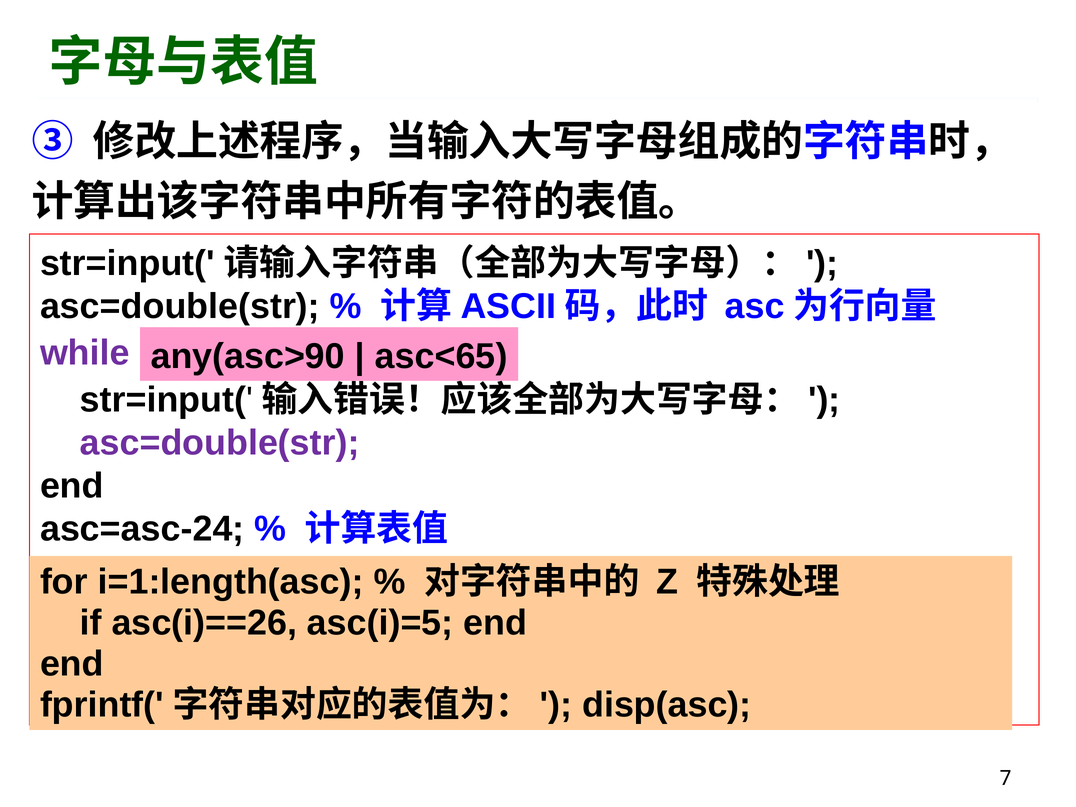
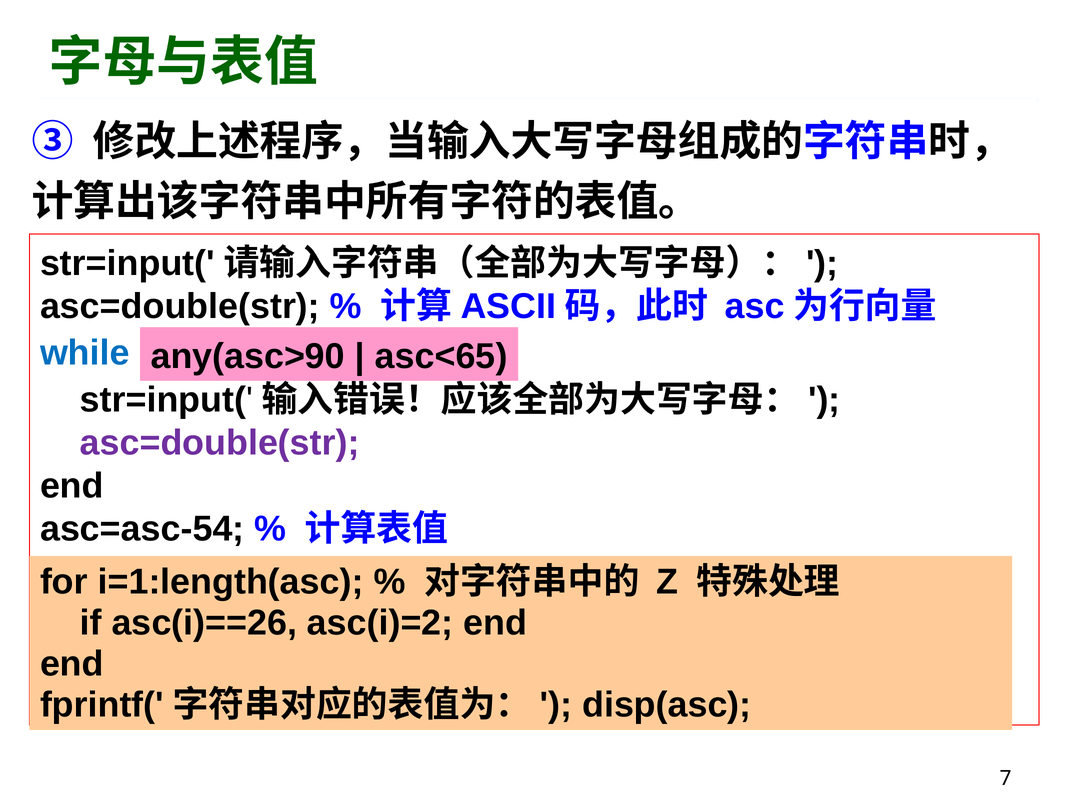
while colour: purple -> blue (85, 353)
asc=asc-24: asc=asc-24 -> asc=asc-54 (142, 529)
asc(i)=5: asc(i)=5 -> asc(i)=2 (380, 623)
